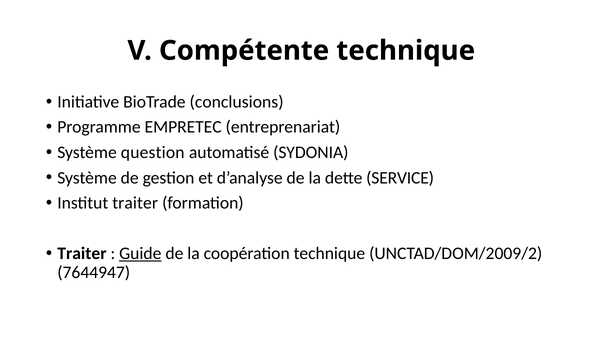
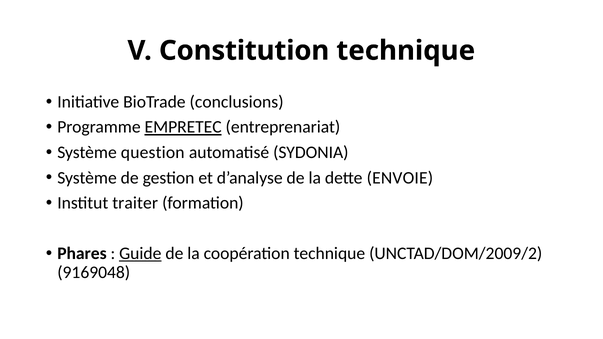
Compétente: Compétente -> Constitution (244, 51)
EMPRETEC underline: none -> present (183, 127)
SERVICE: SERVICE -> ENVOIE (400, 178)
Traiter: Traiter -> Phares (82, 254)
7644947: 7644947 -> 9169048 (94, 273)
